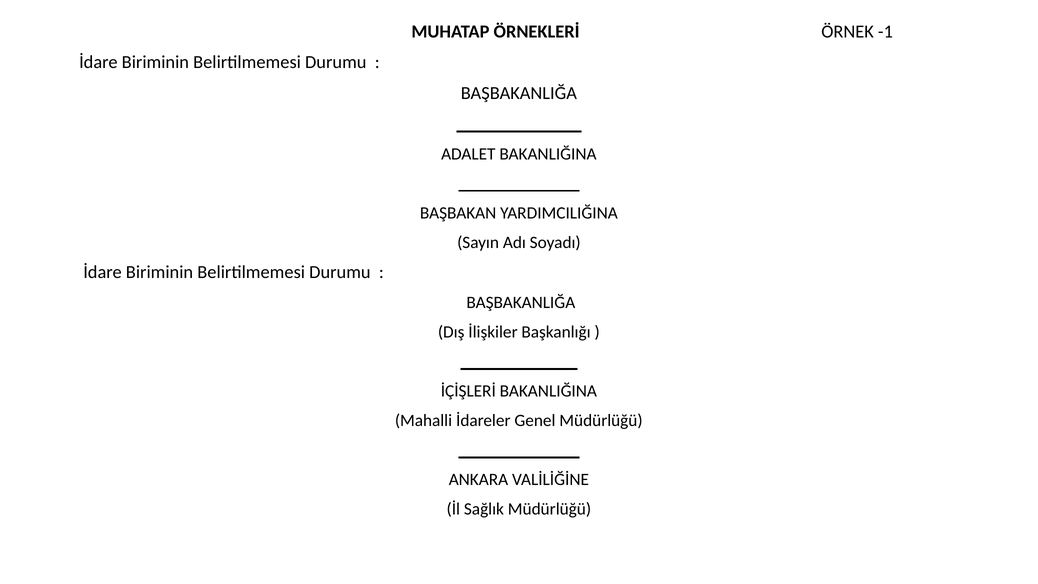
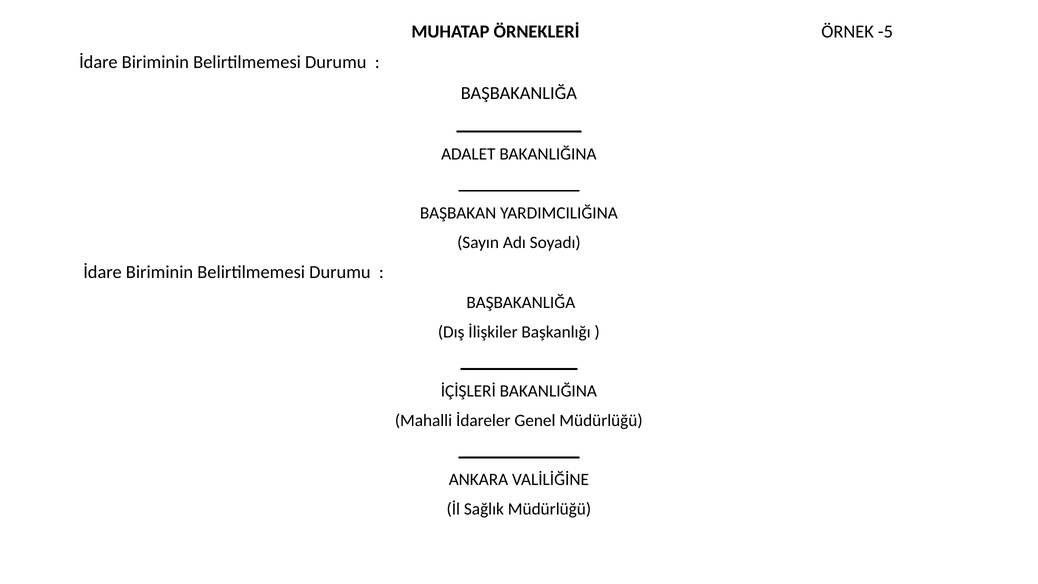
-1: -1 -> -5 (885, 32)
